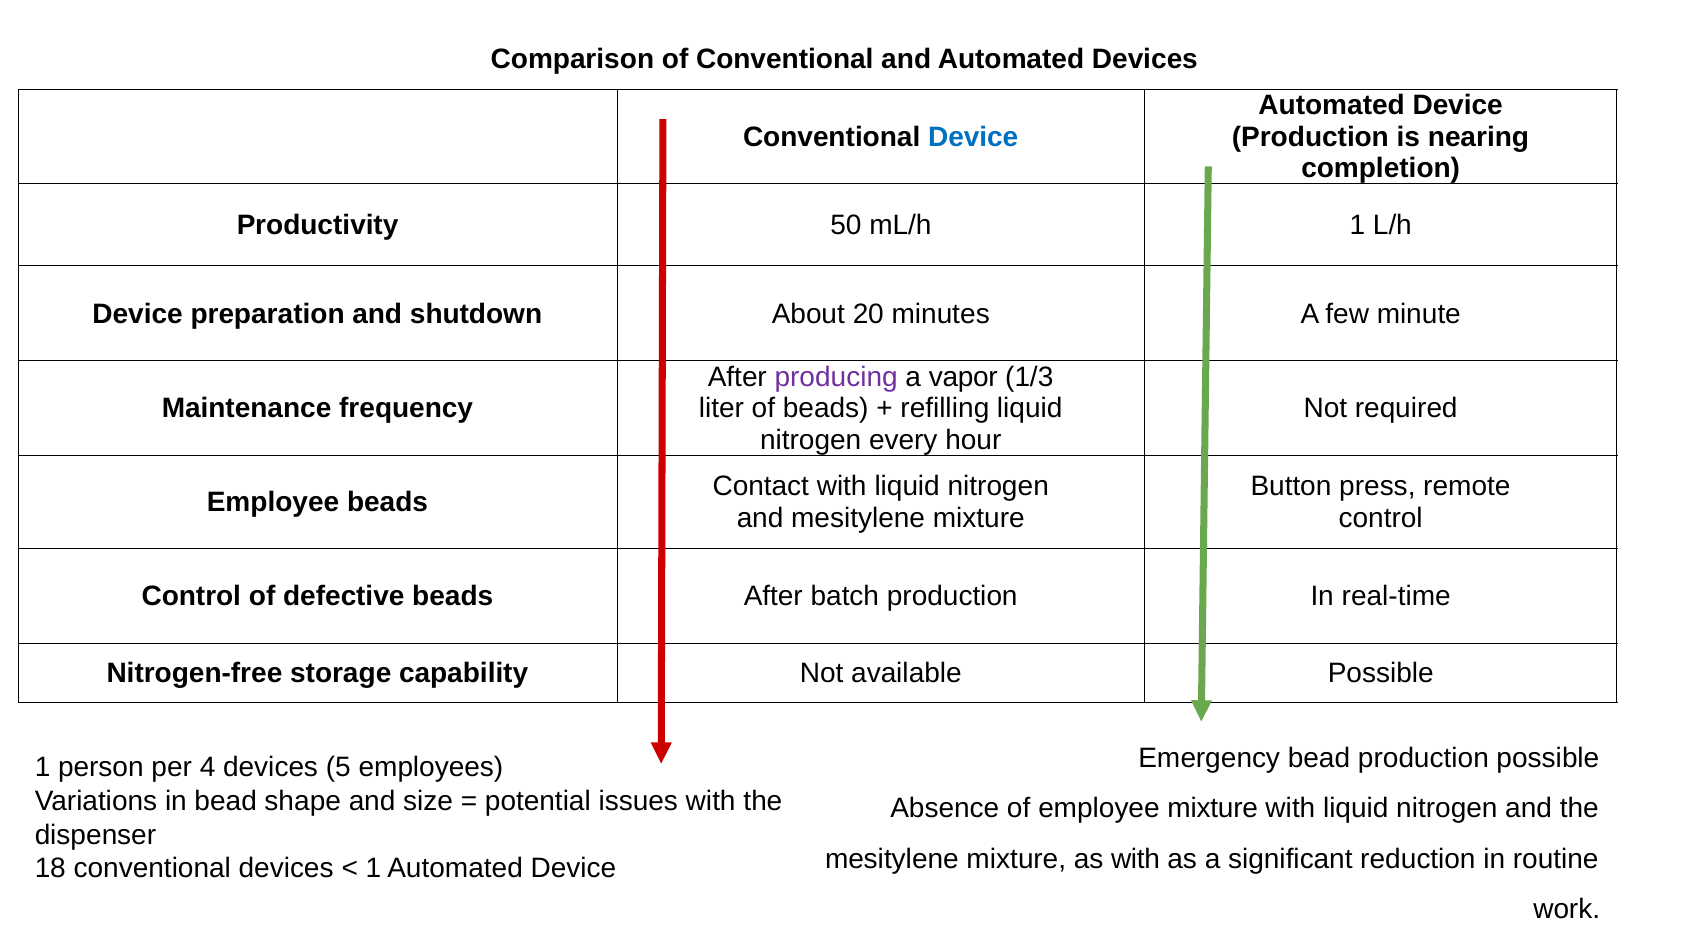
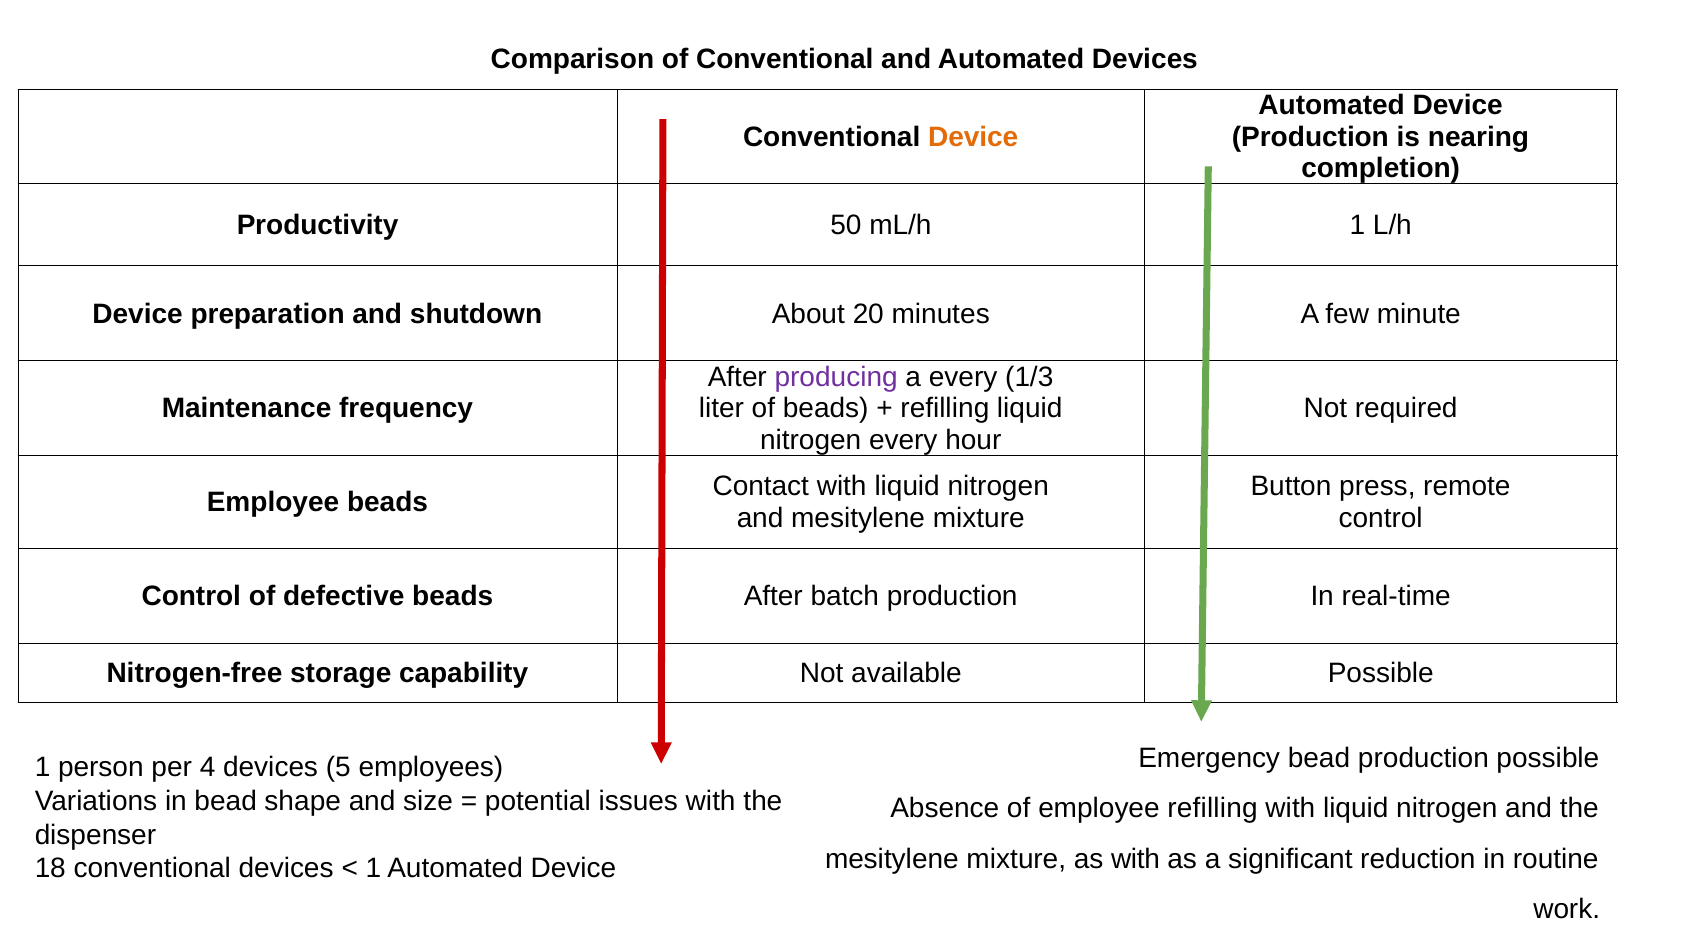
Device colour: blue -> orange (973, 137)
a vapor: vapor -> every (963, 377)
employee mixture: mixture -> refilling (1213, 809)
